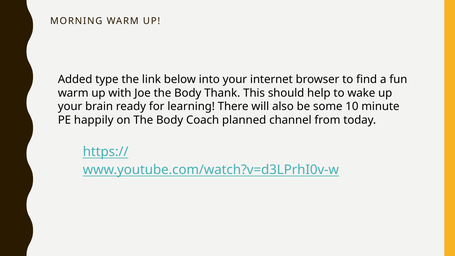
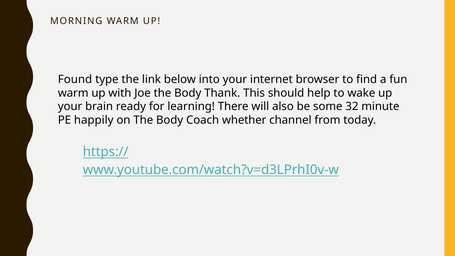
Added: Added -> Found (75, 79)
10: 10 -> 32 (352, 107)
planned: planned -> whether (244, 120)
